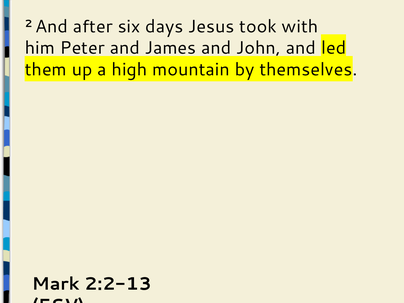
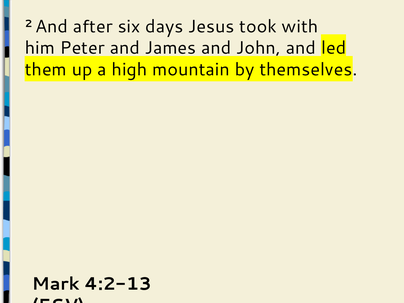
2:2-13: 2:2-13 -> 4:2-13 (118, 284)
